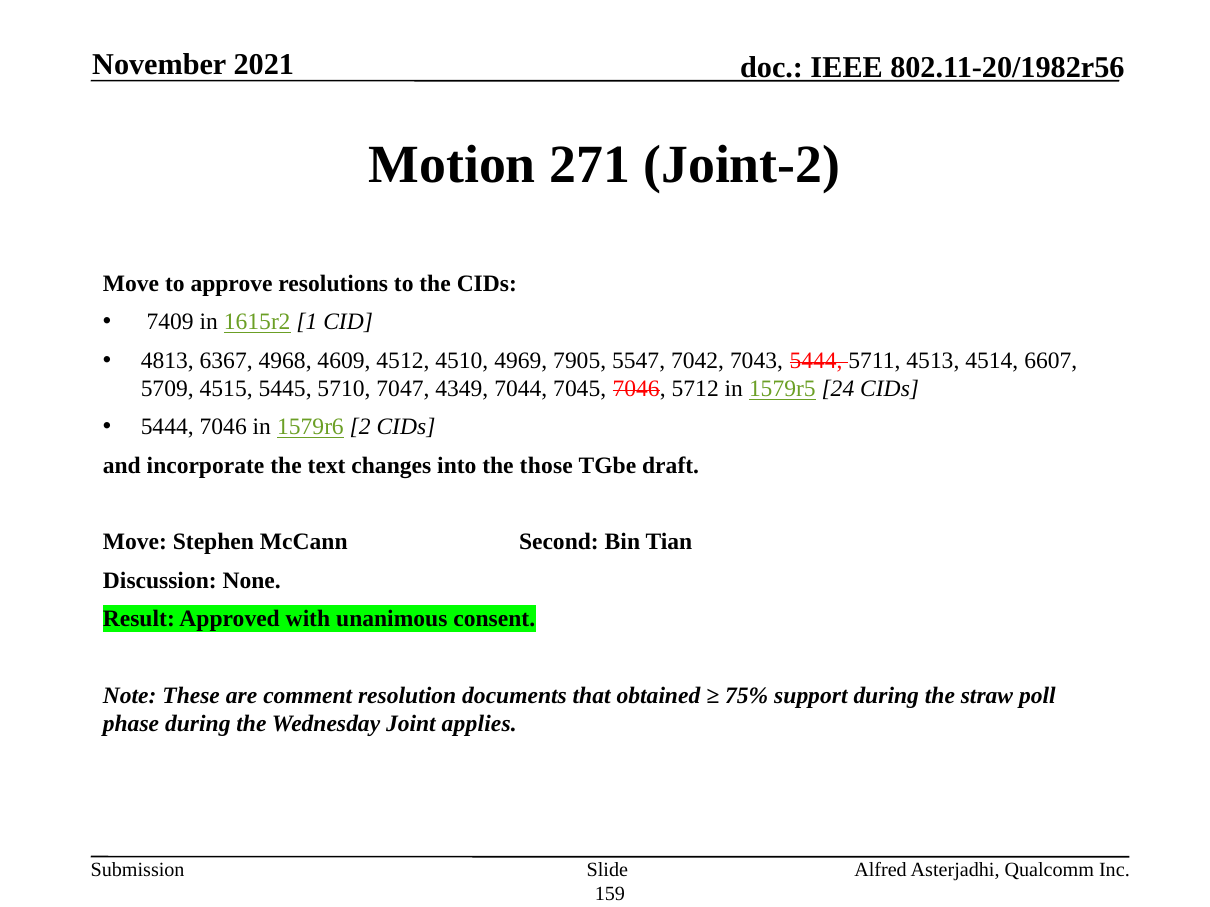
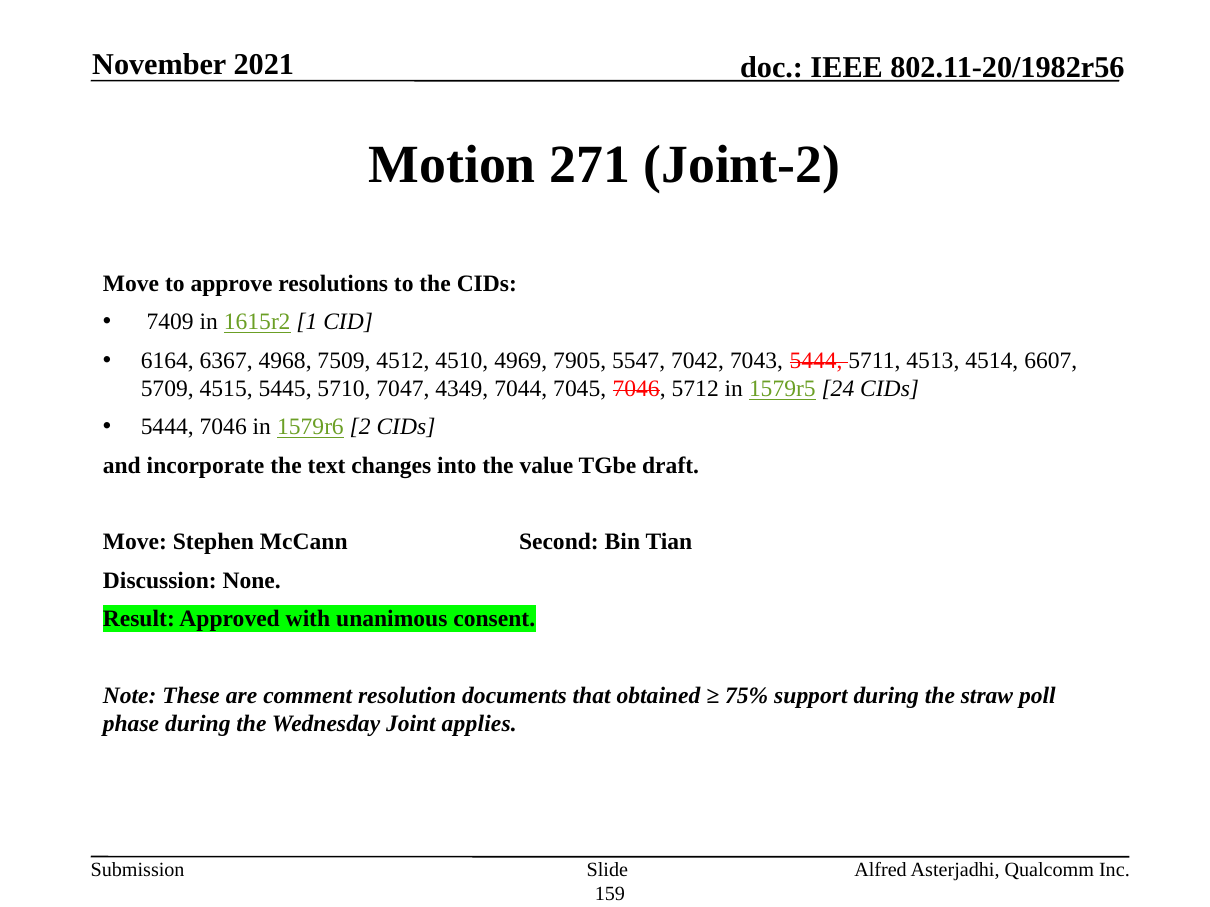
4813: 4813 -> 6164 (167, 361)
4609: 4609 -> 7509 (344, 361)
those: those -> value (546, 466)
